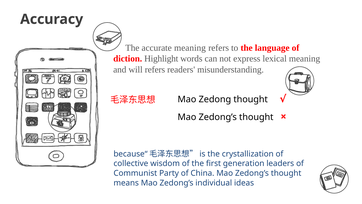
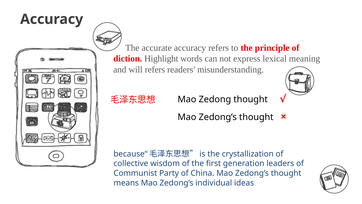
accurate meaning: meaning -> accuracy (190, 48)
language: language -> principle (272, 48)
